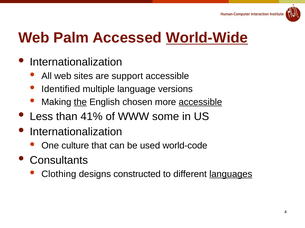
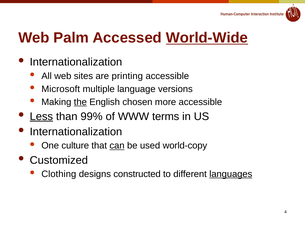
support: support -> printing (127, 76)
Identified: Identified -> Microsoft (61, 89)
accessible underline: present -> none (200, 102)
Less underline: none -> present (41, 117)
41%: 41% -> 99% (92, 117)
some: some -> terms (166, 117)
can underline: none -> present (117, 146)
world-code: world-code -> world-copy (185, 146)
Consultants: Consultants -> Customized (59, 161)
